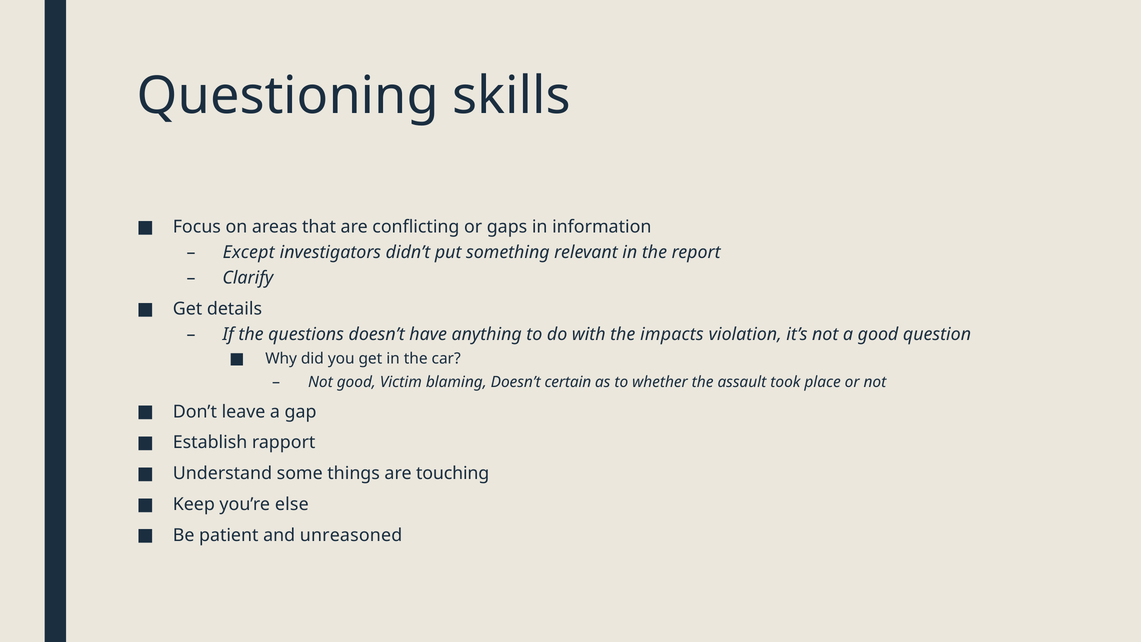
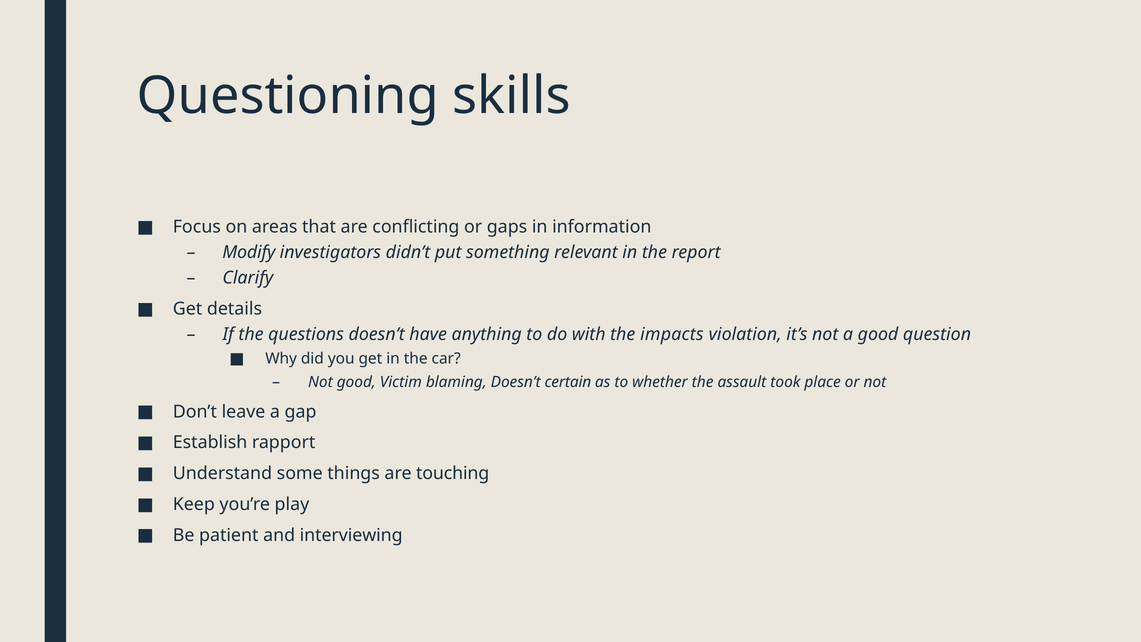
Except: Except -> Modify (249, 252)
else: else -> play (292, 504)
unreasoned: unreasoned -> interviewing (351, 535)
